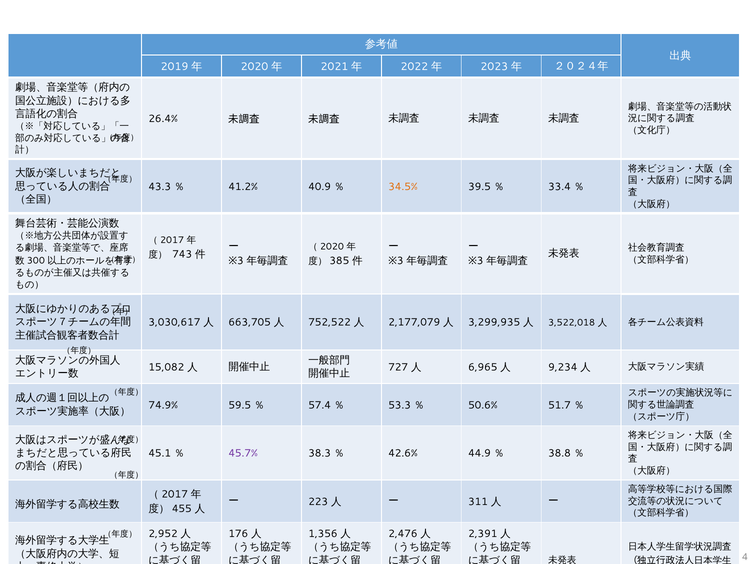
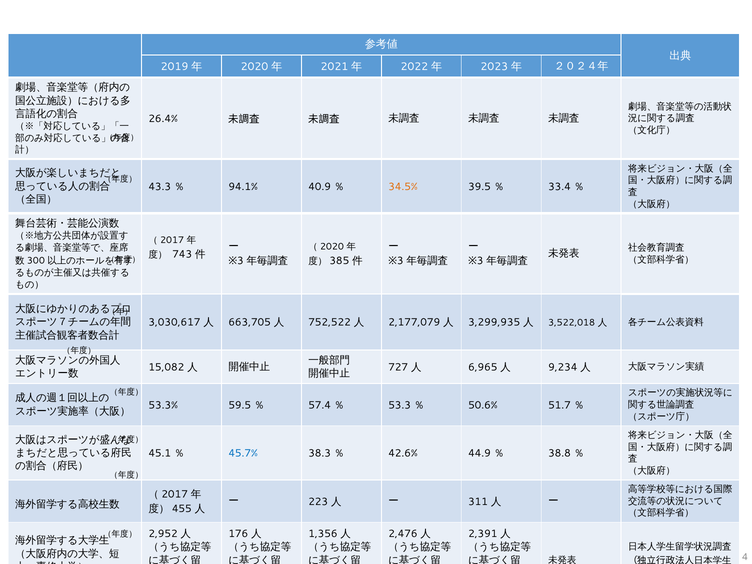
41.2%: 41.2% -> 94.1% (243, 187)
74.9%: 74.9% -> 53.3% (163, 405)
45.7% colour: purple -> blue (243, 453)
